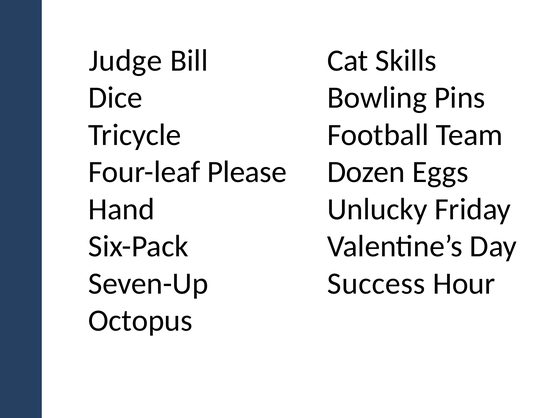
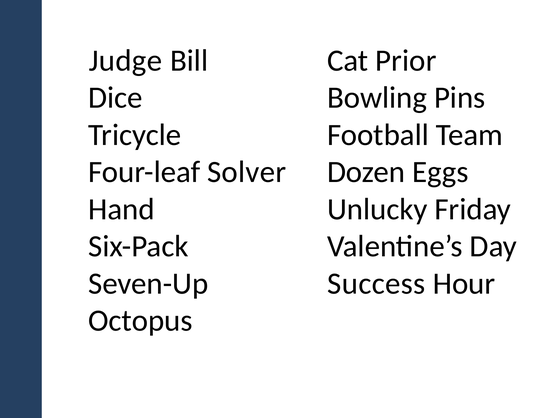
Skills: Skills -> Prior (406, 61)
Please: Please -> Solver (247, 172)
